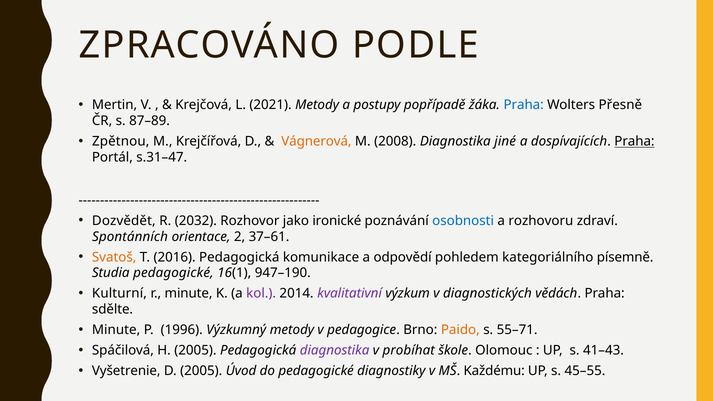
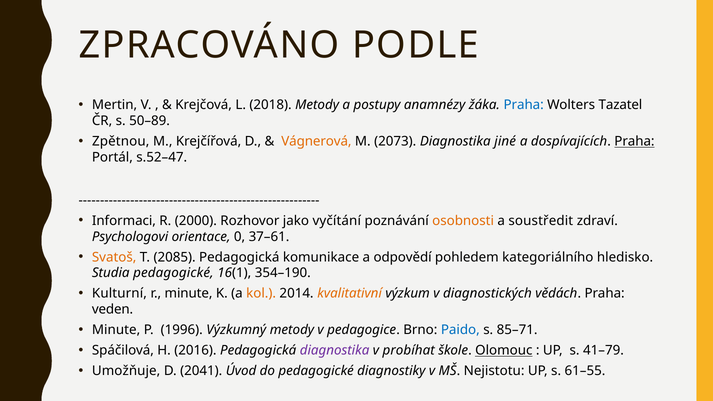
2021: 2021 -> 2018 (271, 105)
popřípadě: popřípadě -> anamnézy (435, 105)
Přesně: Přesně -> Tazatel (620, 105)
87–89: 87–89 -> 50–89 (150, 121)
2008: 2008 -> 2073 (395, 141)
s.31–47: s.31–47 -> s.52–47 (162, 157)
Dozvědět: Dozvědět -> Informaci (124, 221)
2032: 2032 -> 2000 (196, 221)
ironické: ironické -> vyčítání (337, 221)
osobnosti colour: blue -> orange (463, 221)
rozhovoru: rozhovoru -> soustředit (541, 221)
Spontánních: Spontánních -> Psychologovi (130, 237)
2: 2 -> 0 (240, 237)
2016: 2016 -> 2085 (175, 257)
písemně: písemně -> hledisko (625, 257)
947–190: 947–190 -> 354–190 (283, 273)
kol colour: purple -> orange (261, 294)
kvalitativní colour: purple -> orange (350, 294)
sdělte: sdělte -> veden (113, 309)
Paido colour: orange -> blue (460, 330)
55–71: 55–71 -> 85–71 (517, 330)
H 2005: 2005 -> 2016 (195, 351)
Olomouc underline: none -> present (504, 351)
41–43: 41–43 -> 41–79 (603, 351)
Vyšetrenie: Vyšetrenie -> Umožňuje (126, 371)
D 2005: 2005 -> 2041 (201, 371)
Každému: Každému -> Nejistotu (494, 371)
45–55: 45–55 -> 61–55 (585, 371)
